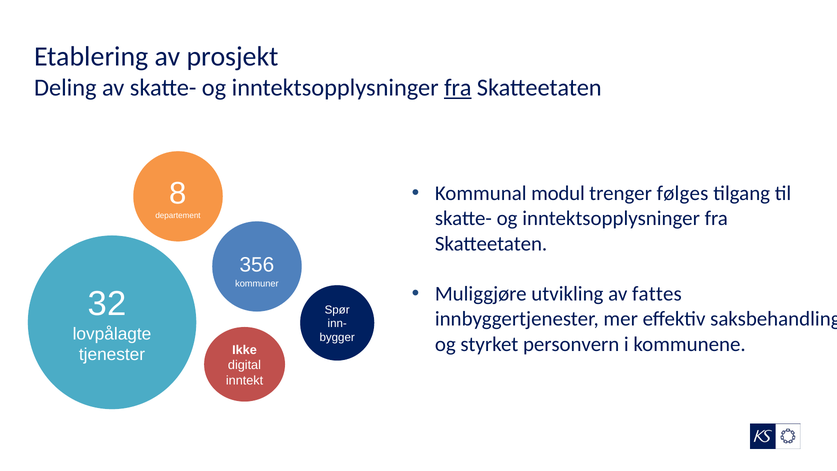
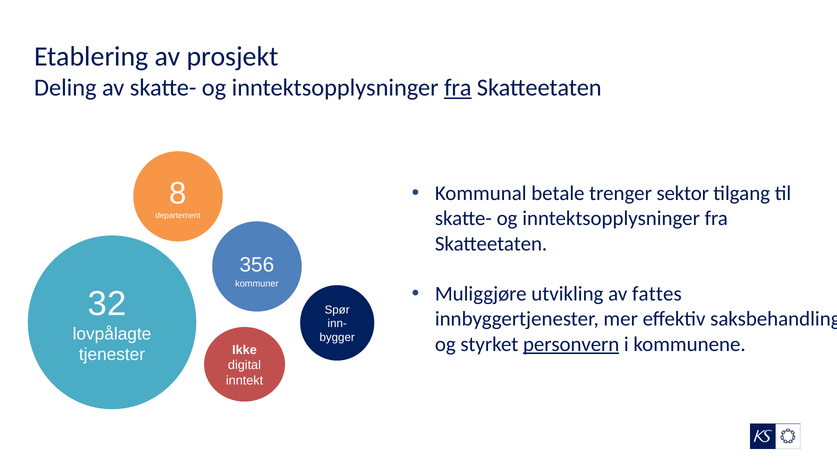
modul: modul -> betale (558, 193)
følges: følges -> sektor (683, 193)
personvern underline: none -> present (571, 344)
